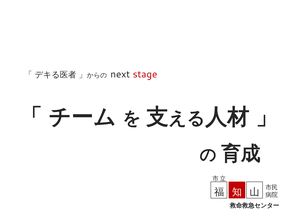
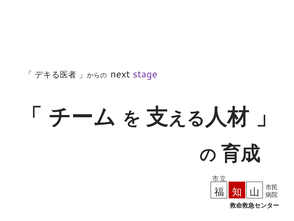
stage colour: red -> purple (145, 74)
